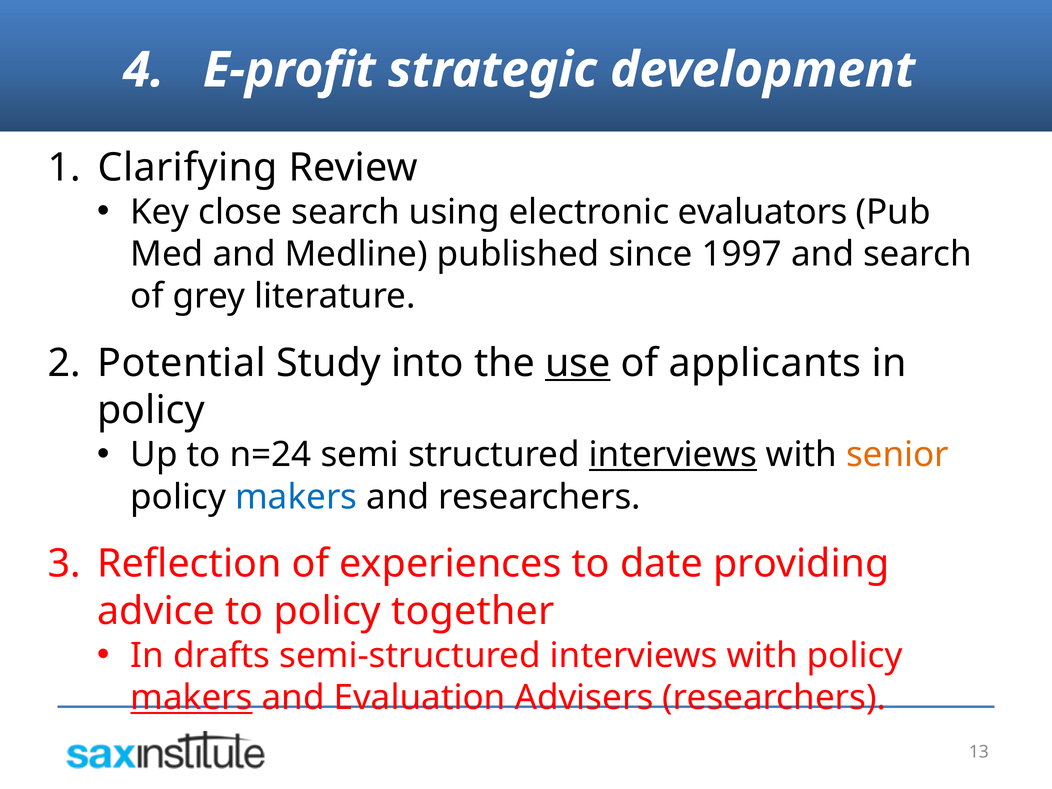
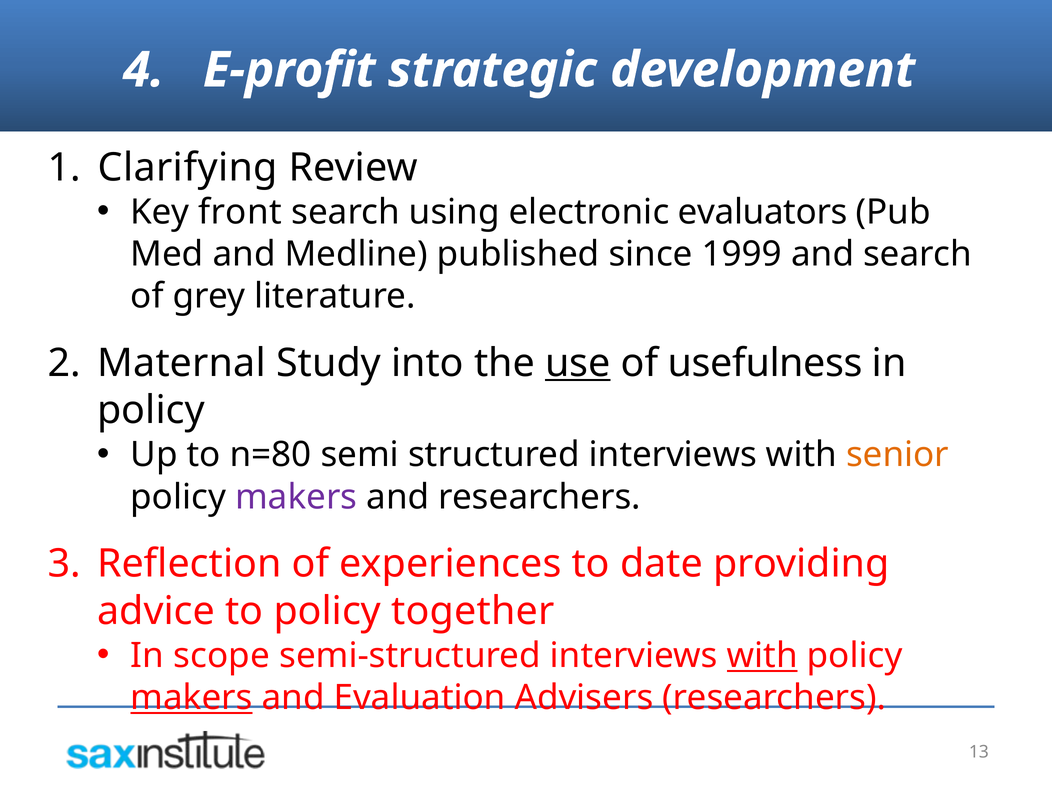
close: close -> front (240, 212)
1997: 1997 -> 1999 (742, 254)
Potential: Potential -> Maternal (182, 363)
applicants: applicants -> usefulness (765, 363)
n=24: n=24 -> n=80 (271, 455)
interviews underline: present -> none (673, 455)
makers colour: blue -> purple (296, 497)
drafts: drafts -> scope (222, 656)
with underline: none -> present (762, 656)
